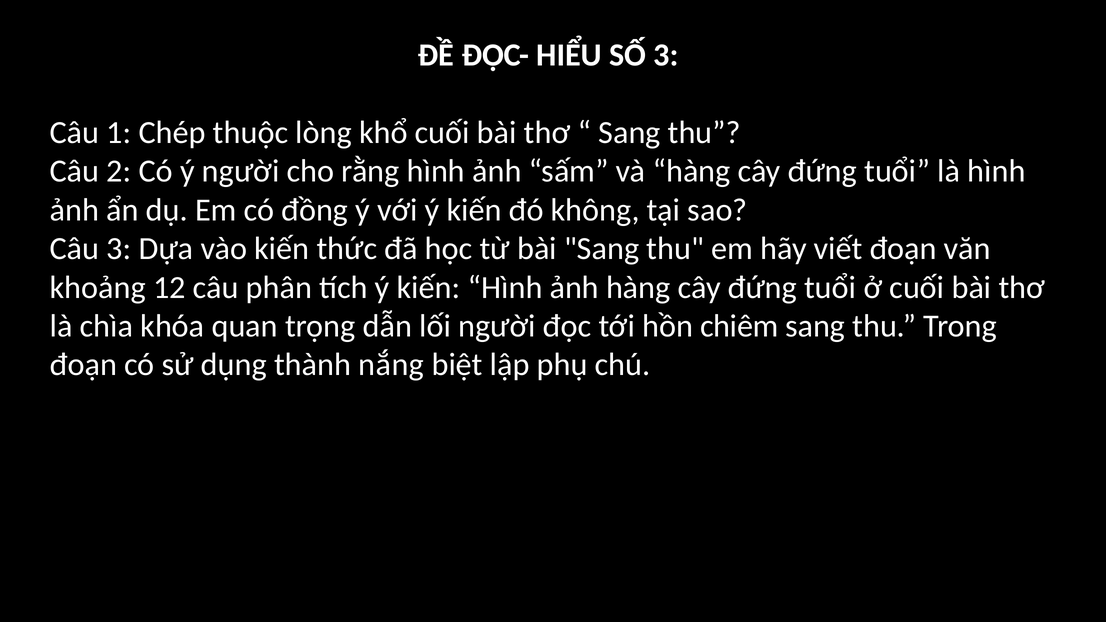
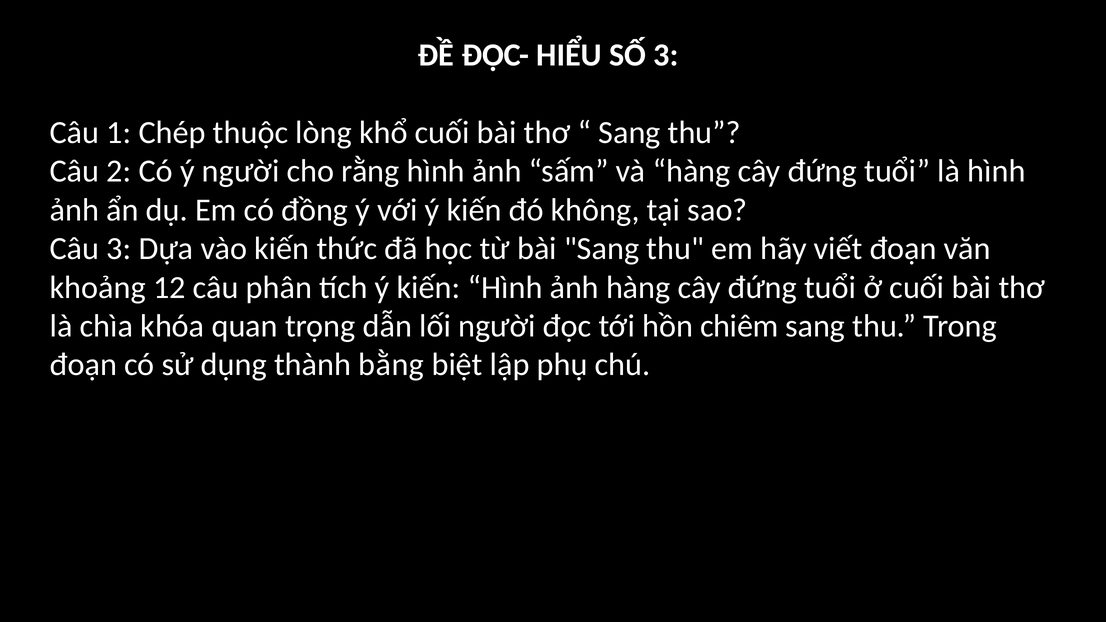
nắng: nắng -> bằng (391, 365)
